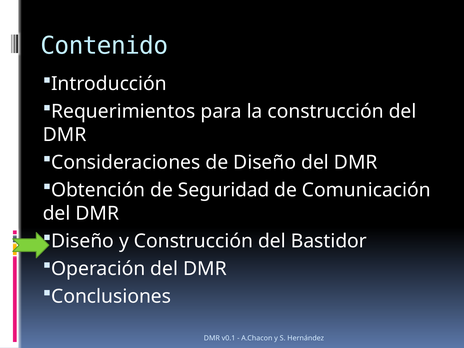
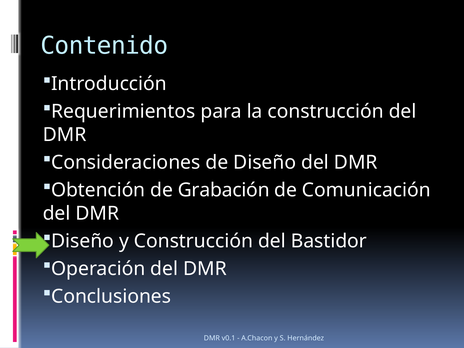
Seguridad: Seguridad -> Grabación (224, 190)
